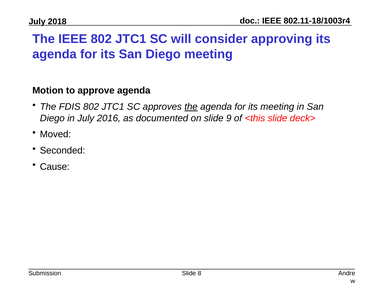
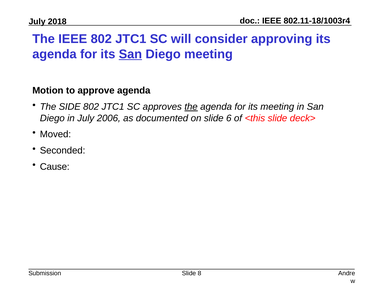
San underline: none -> present (130, 54)
FDIS: FDIS -> SIDE (70, 107)
2016: 2016 -> 2006 (109, 118)
9: 9 -> 6 (229, 118)
